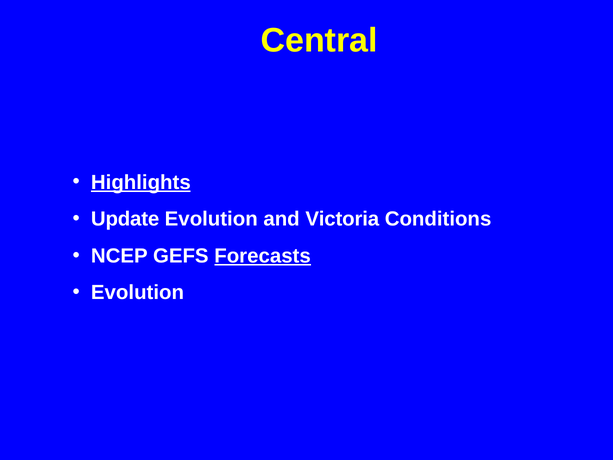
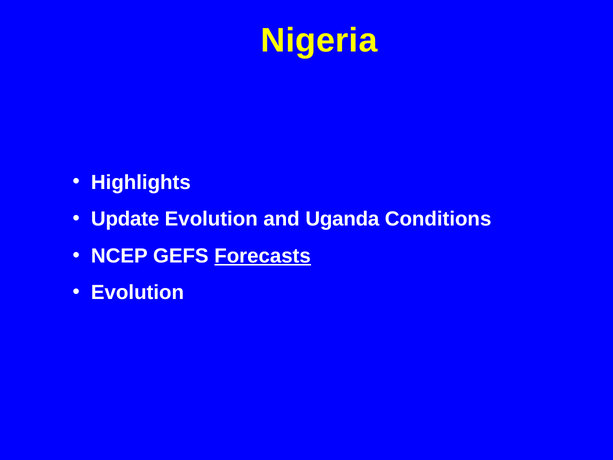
Central: Central -> Nigeria (319, 41)
Highlights underline: present -> none (141, 182)
Victoria: Victoria -> Uganda (342, 219)
